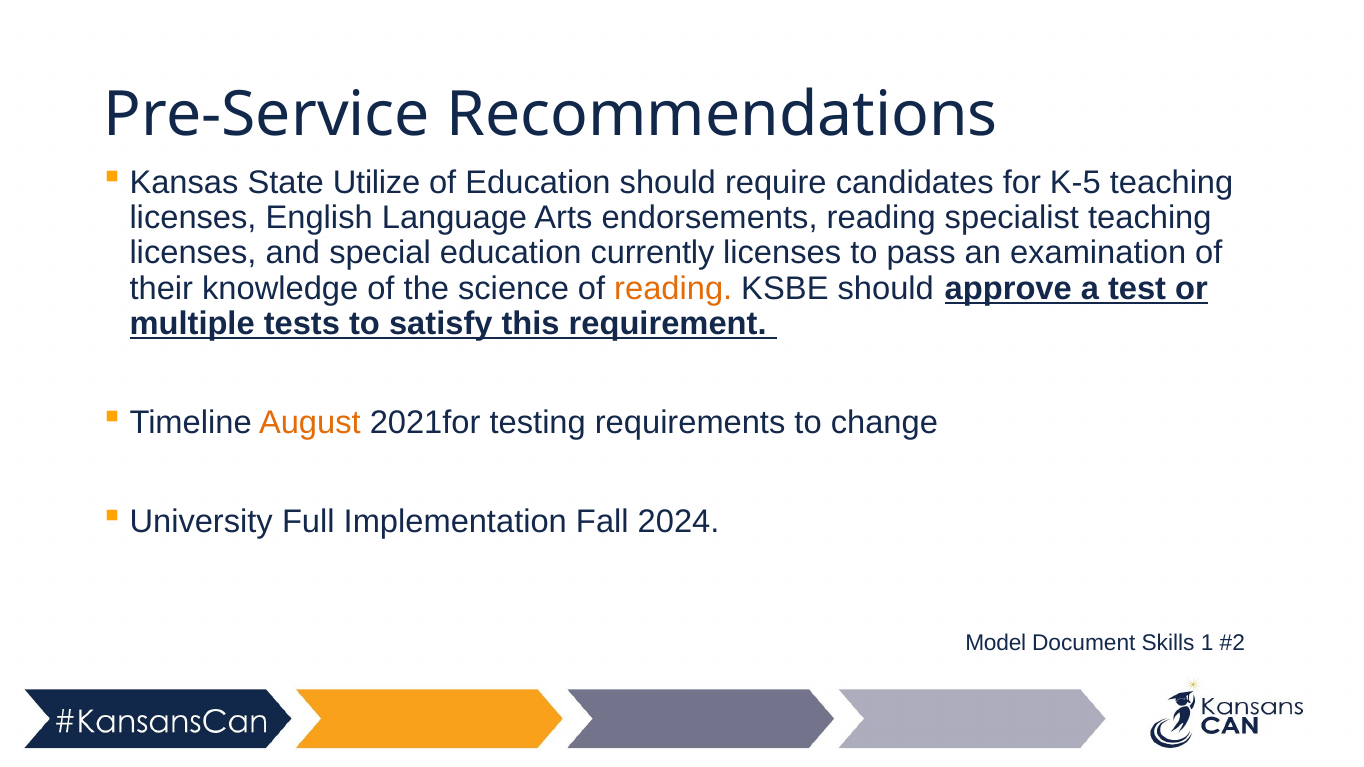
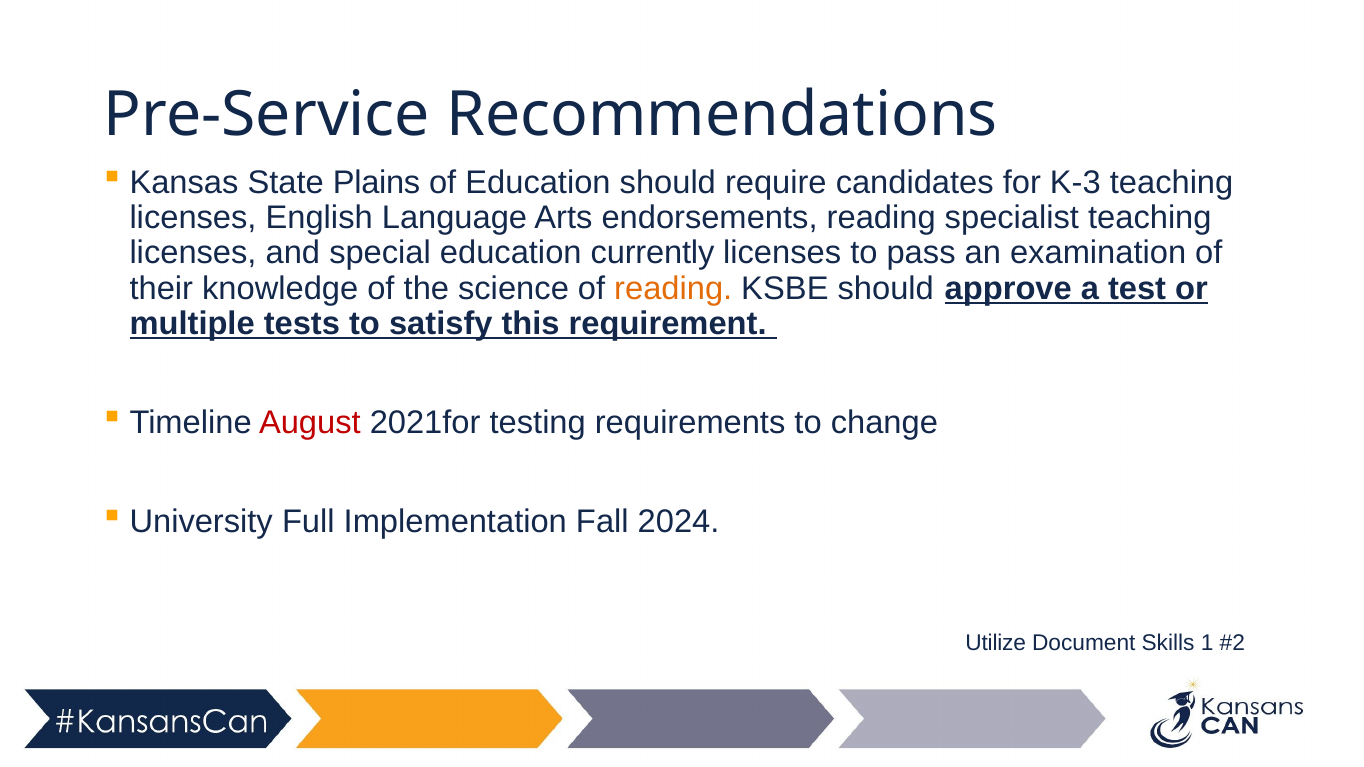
Utilize: Utilize -> Plains (377, 183)
K-5: K-5 -> K-3 (1075, 183)
August colour: orange -> red (310, 423)
Model: Model -> Utilize (996, 643)
